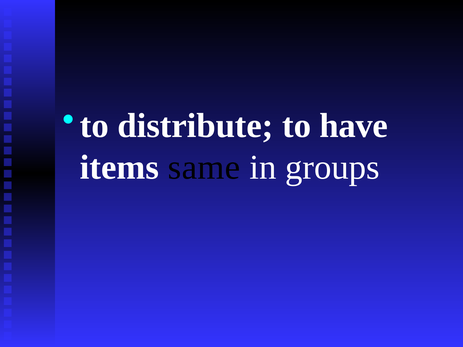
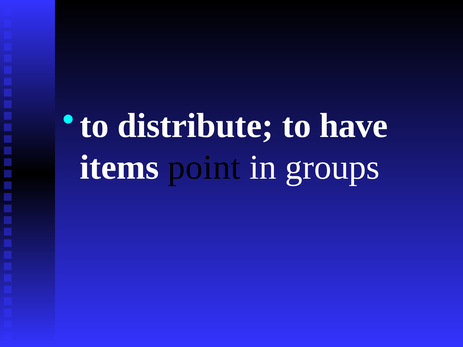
same: same -> point (204, 168)
